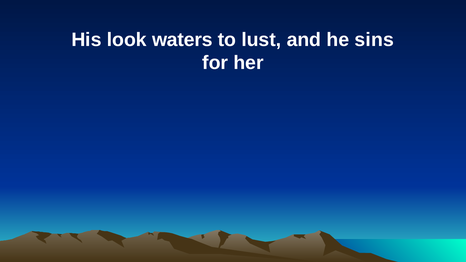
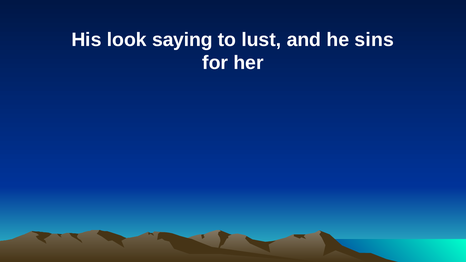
waters: waters -> saying (182, 40)
